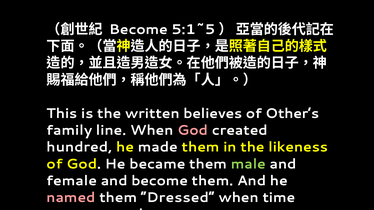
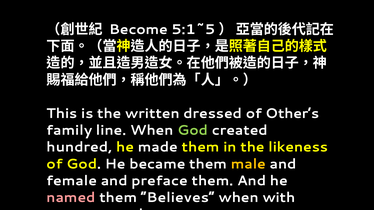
believes: believes -> dressed (213, 114)
God colour: pink -> light green (193, 131)
male colour: light green -> yellow (248, 164)
and become: become -> preface (160, 181)
Dressed: Dressed -> Believes (178, 198)
time: time -> with (279, 198)
